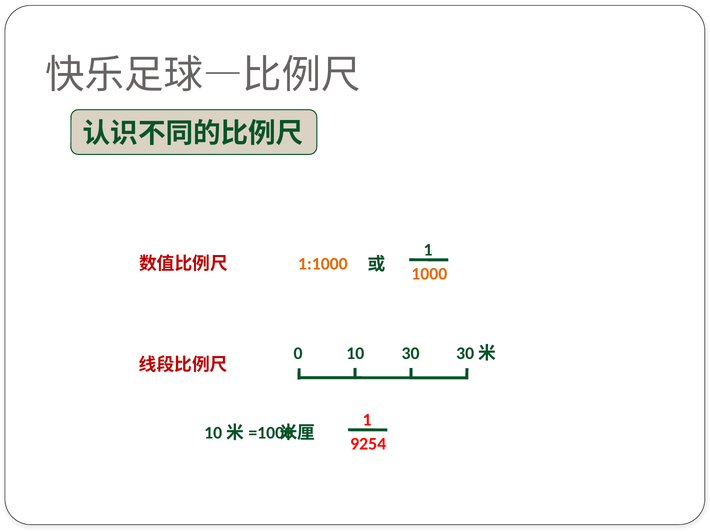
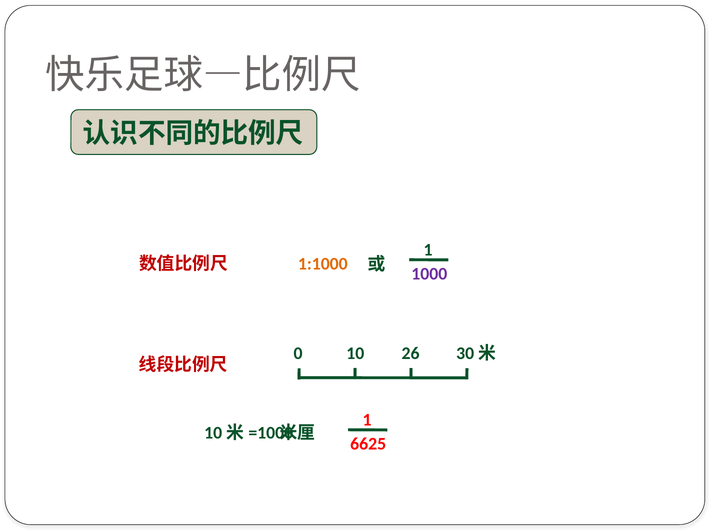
1000 colour: orange -> purple (429, 274)
0 30: 30 -> 26 (411, 354)
9254: 9254 -> 6625 (368, 444)
